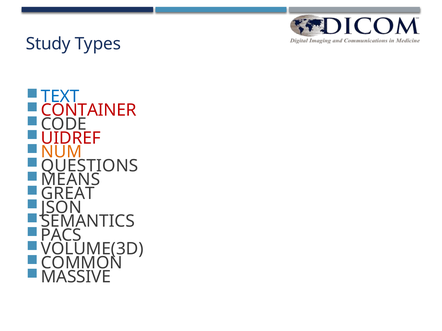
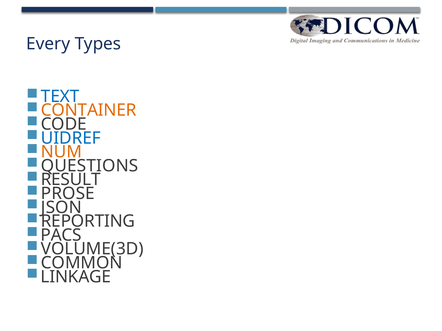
Study: Study -> Every (48, 44)
CONTAINER colour: red -> orange (89, 110)
UIDREF colour: red -> blue (71, 138)
MEANS: MEANS -> RESULT (71, 180)
GREAT: GREAT -> PROSE (68, 194)
SEMANTICS: SEMANTICS -> REPORTING (88, 222)
MASSIVE: MASSIVE -> LINKAGE (76, 277)
